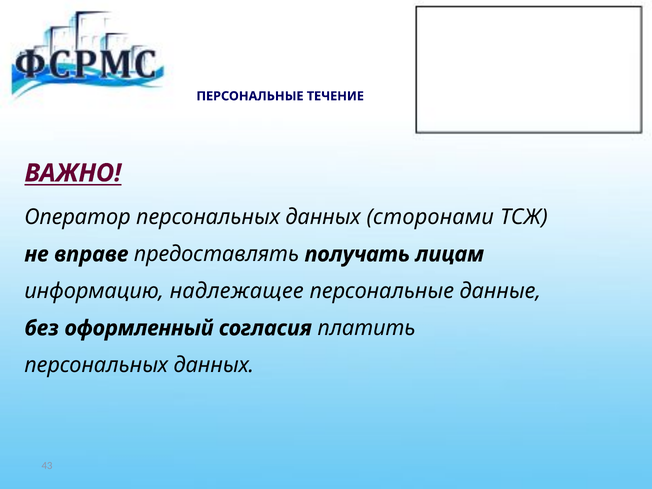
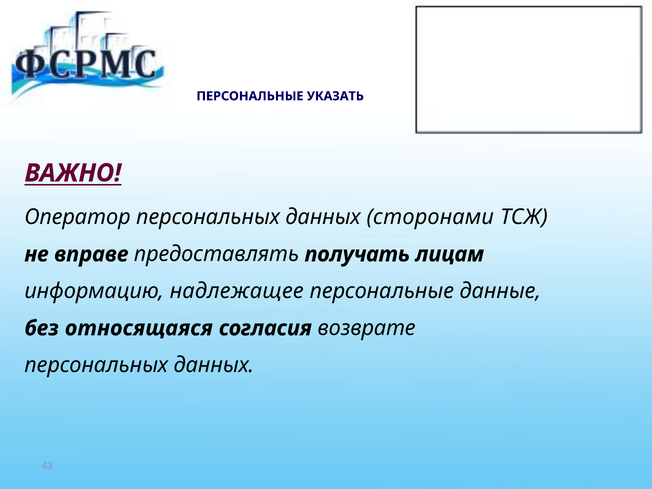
ТЕЧЕНИЕ: ТЕЧЕНИЕ -> УКАЗАТЬ (335, 96)
оформленный: оформленный -> относящаяся (139, 328)
платить: платить -> возврате (367, 328)
